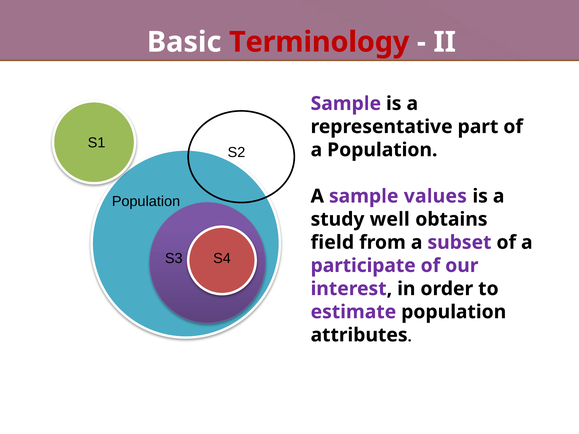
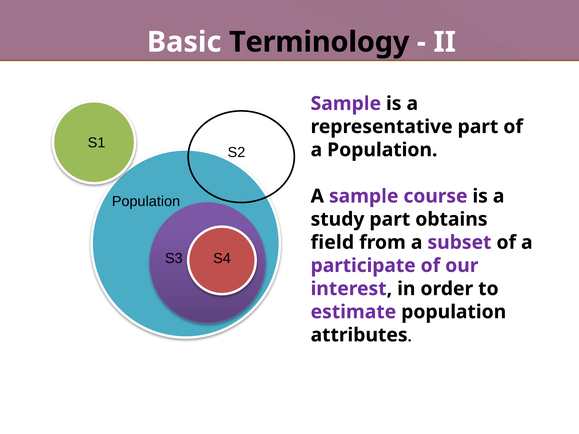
Terminology colour: red -> black (319, 42)
values: values -> course (435, 196)
study well: well -> part (390, 219)
